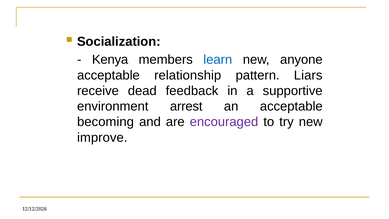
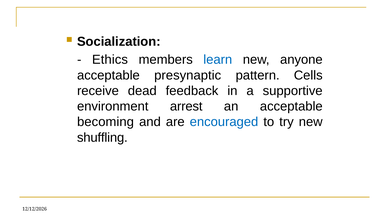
Kenya: Kenya -> Ethics (110, 60)
relationship: relationship -> presynaptic (188, 75)
Liars: Liars -> Cells (308, 75)
encouraged colour: purple -> blue (224, 122)
improve: improve -> shuffling (102, 137)
